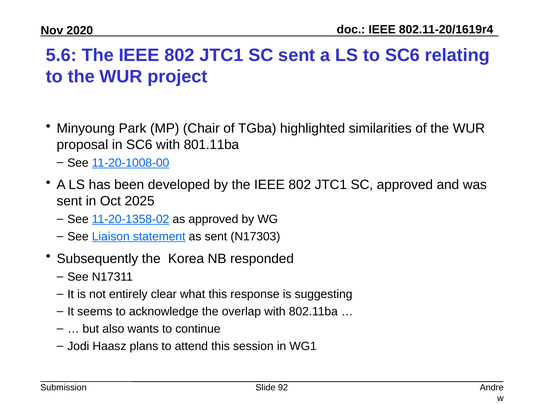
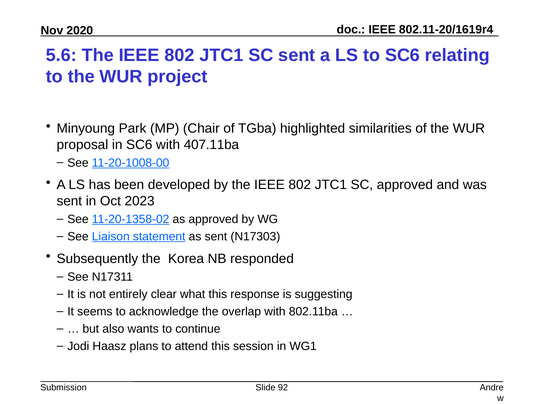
801.11ba: 801.11ba -> 407.11ba (211, 145)
2025: 2025 -> 2023 (140, 201)
